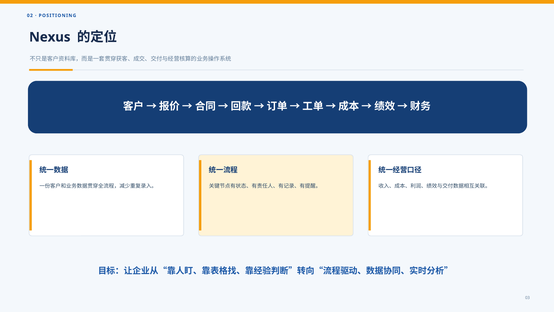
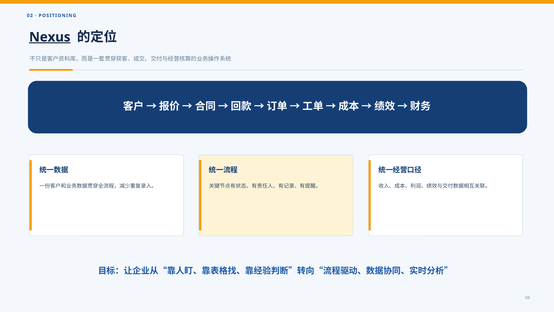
Nexus underline: none -> present (50, 37)
